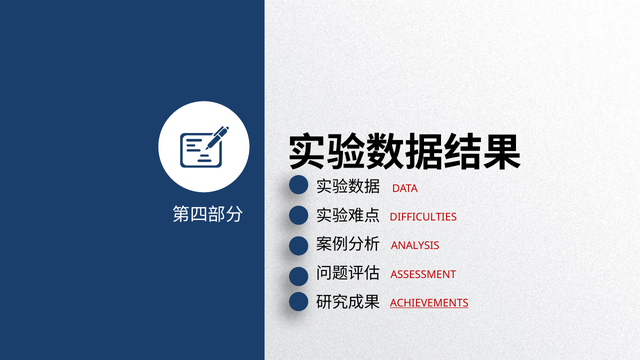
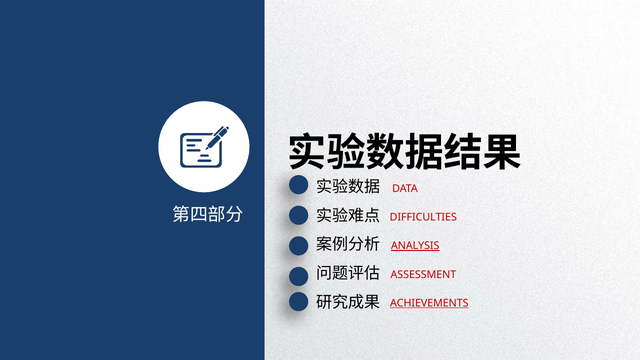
ANALYSIS underline: none -> present (415, 246)
